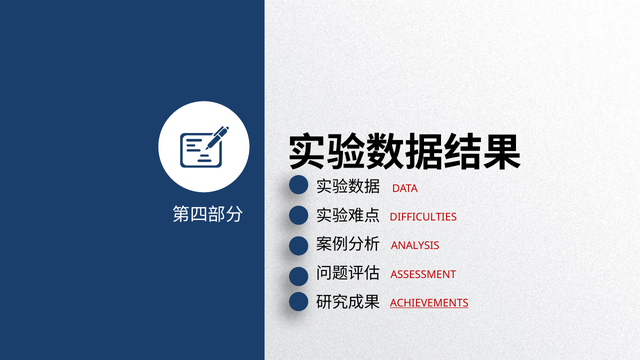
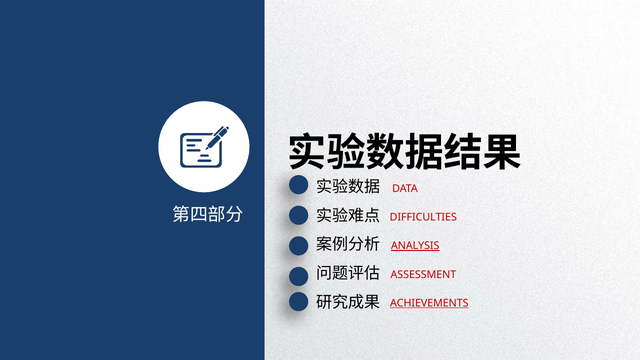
ANALYSIS underline: none -> present (415, 246)
